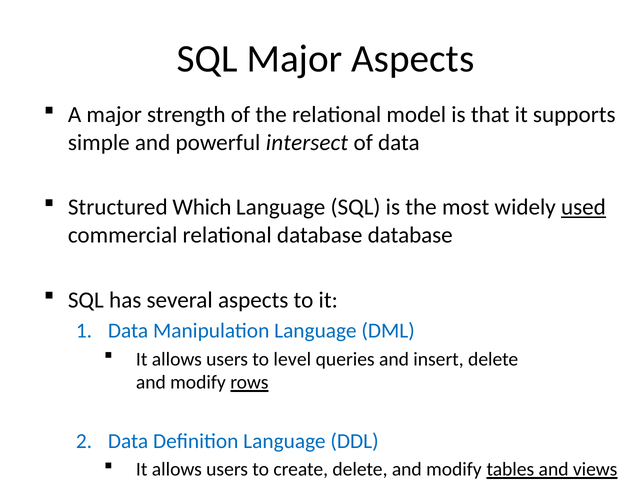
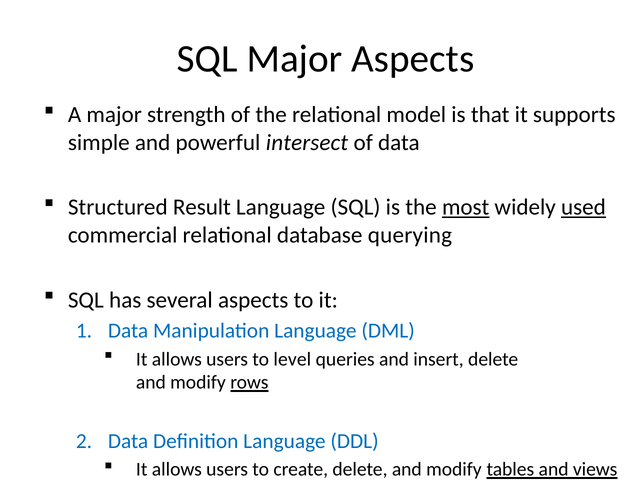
Which: Which -> Result (202, 208)
most underline: none -> present (466, 208)
database database: database -> querying (410, 236)
